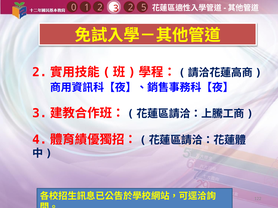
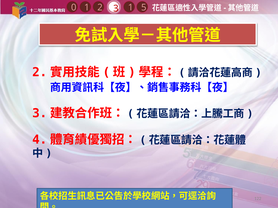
1 2: 2 -> 1 (131, 7)
